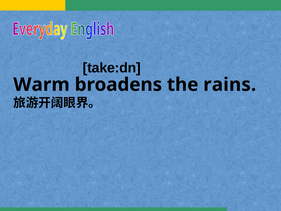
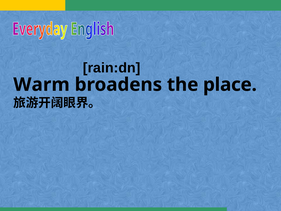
take:dn: take:dn -> rain:dn (112, 68)
rains: rains -> place (230, 85)
